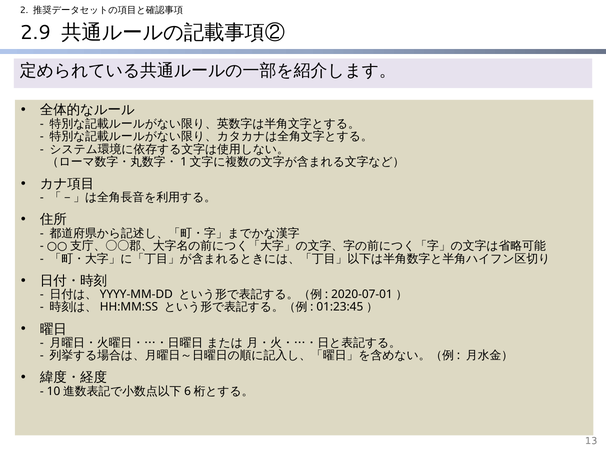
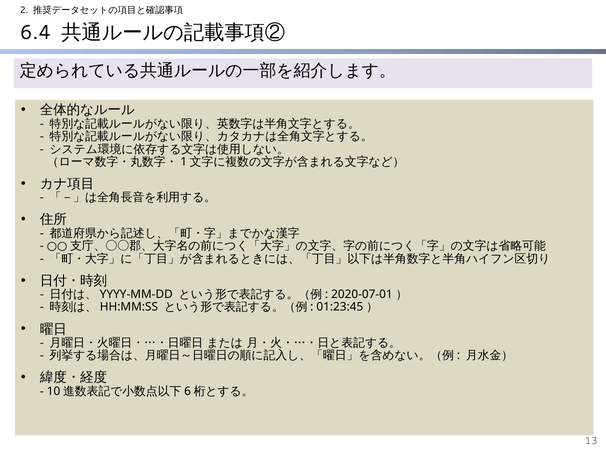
2.9: 2.9 -> 6.4 (35, 33)
